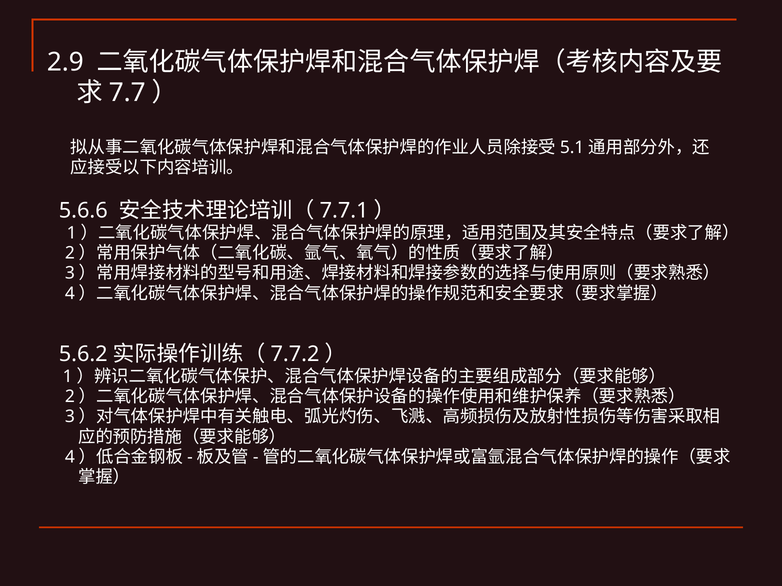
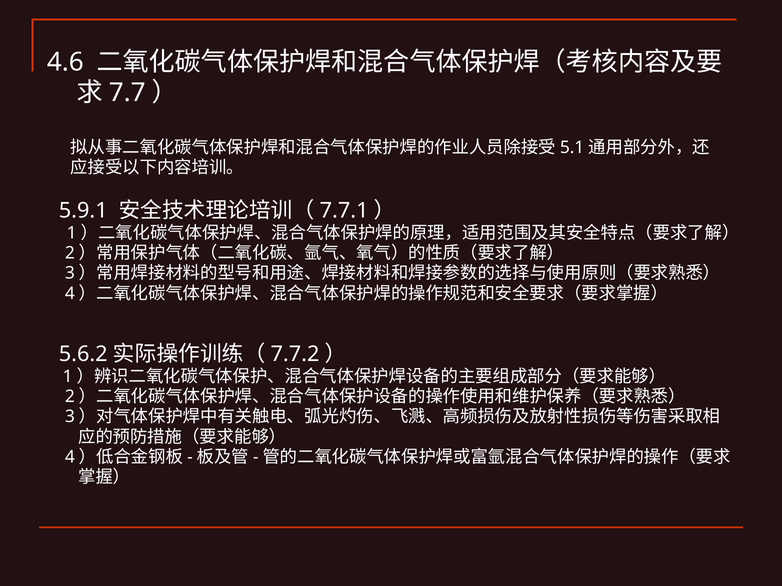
2.9: 2.9 -> 4.6 (65, 62)
5.6.6: 5.6.6 -> 5.9.1 (83, 211)
